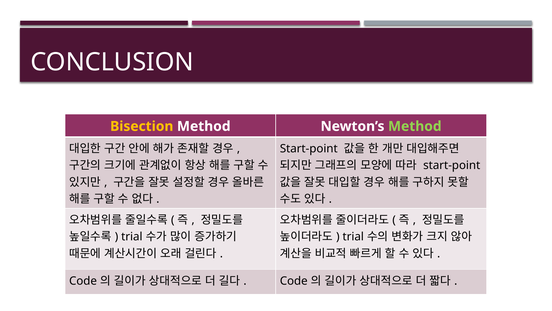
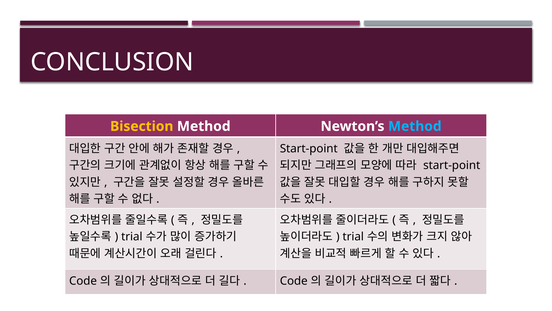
Method colour: light green -> light blue (415, 126)
